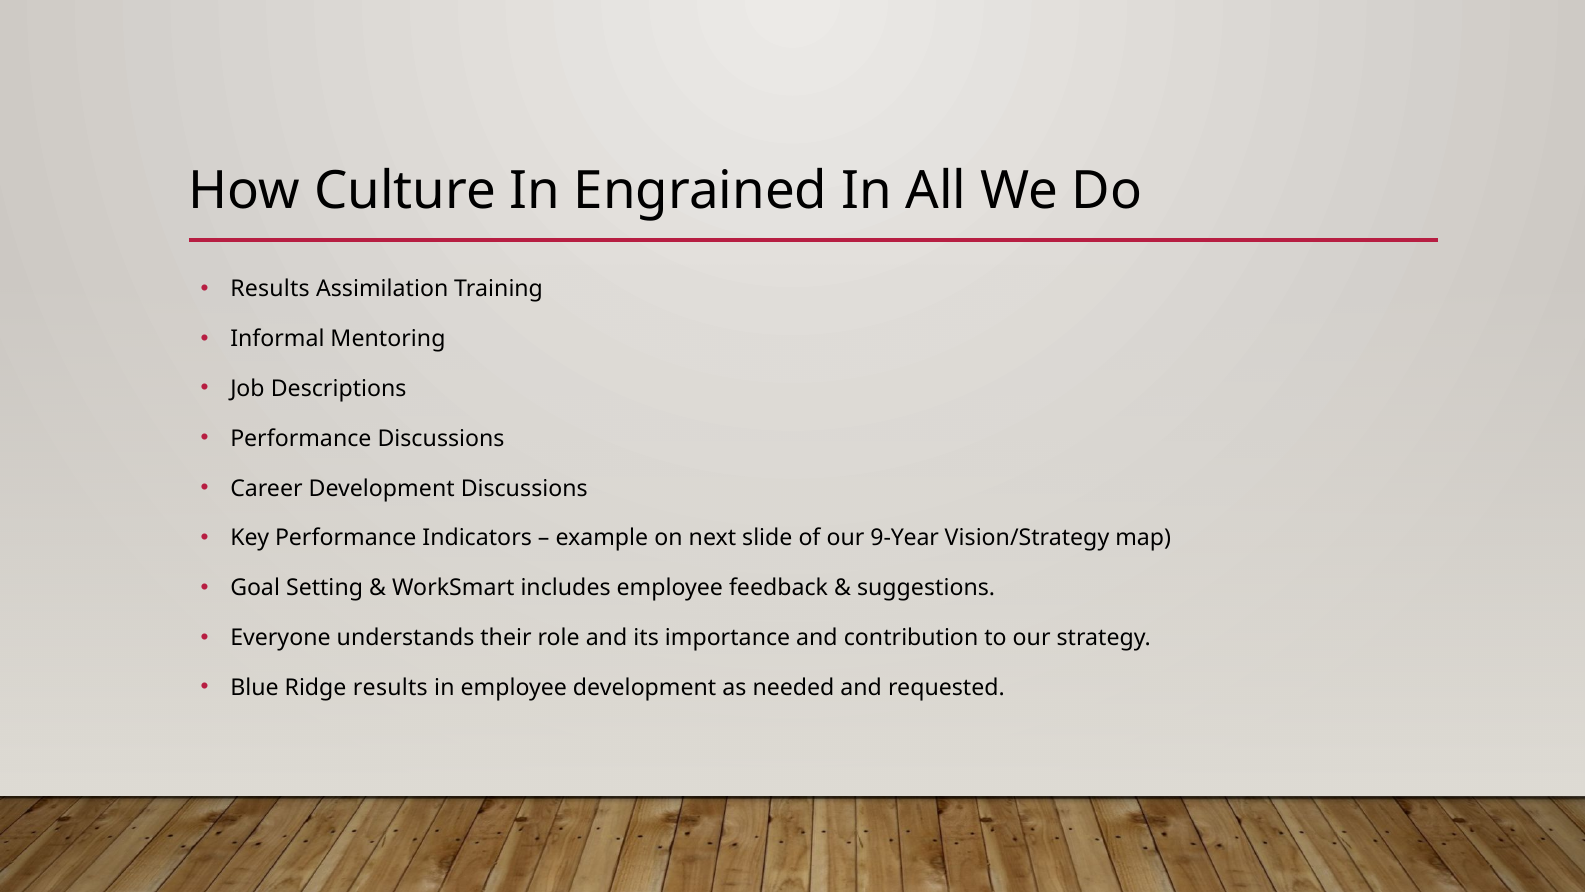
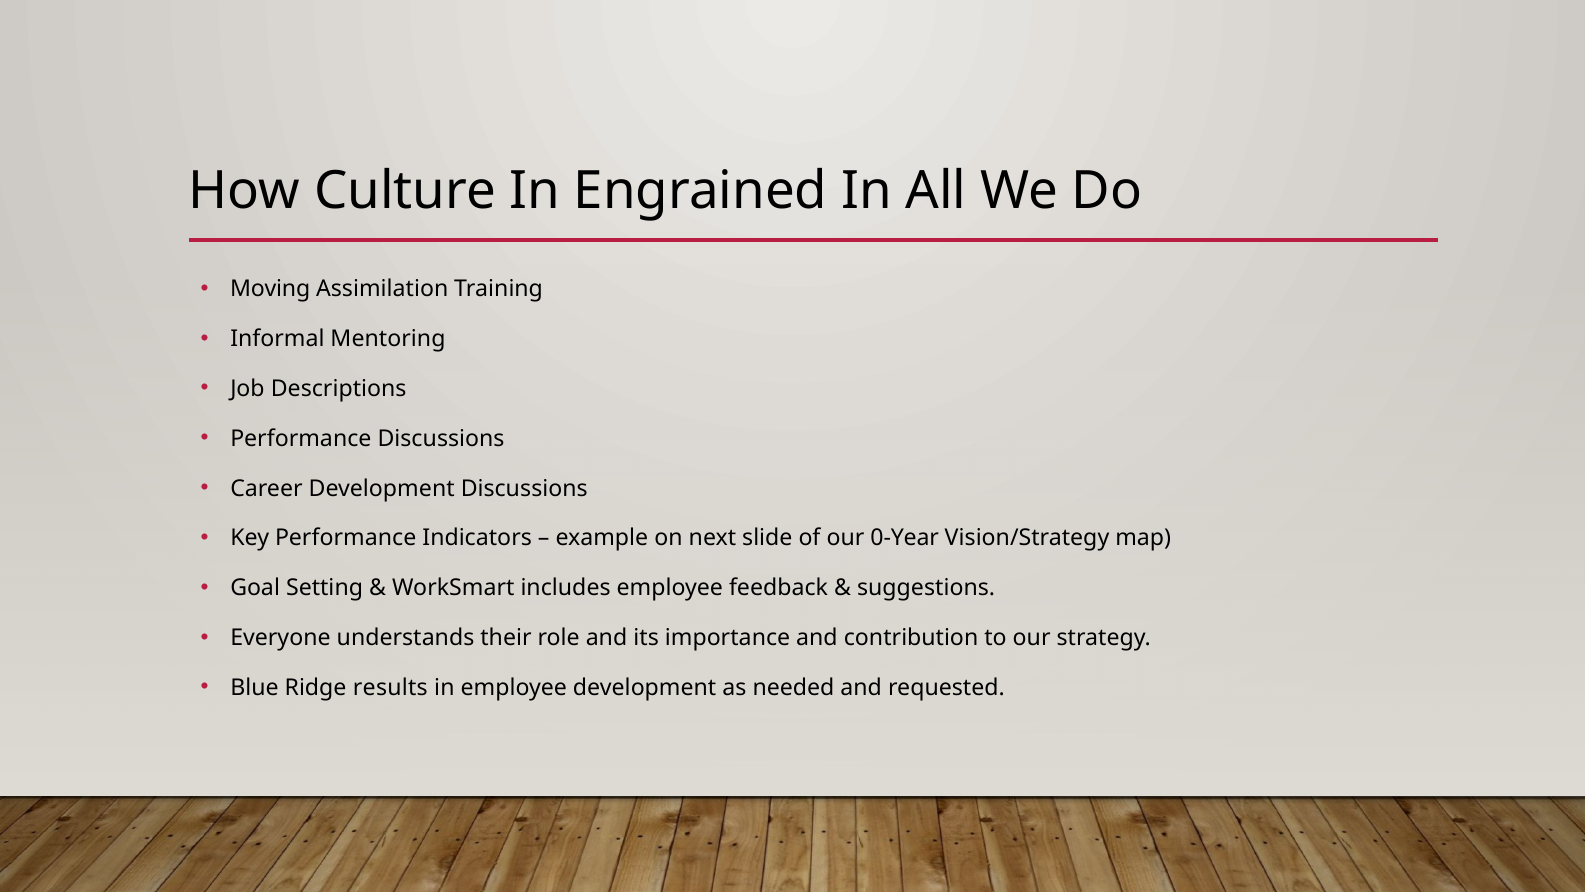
Results: Results -> Moving (270, 289)
9-Year: 9-Year -> 0-Year (905, 538)
